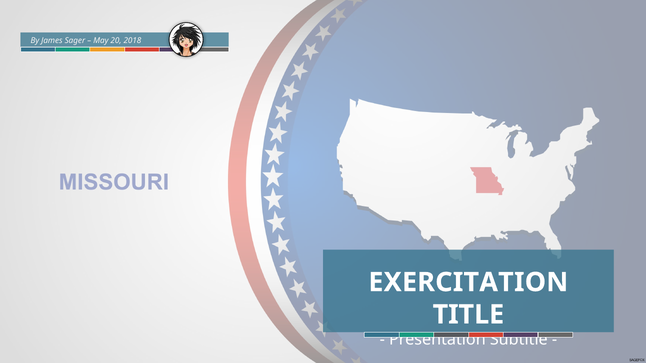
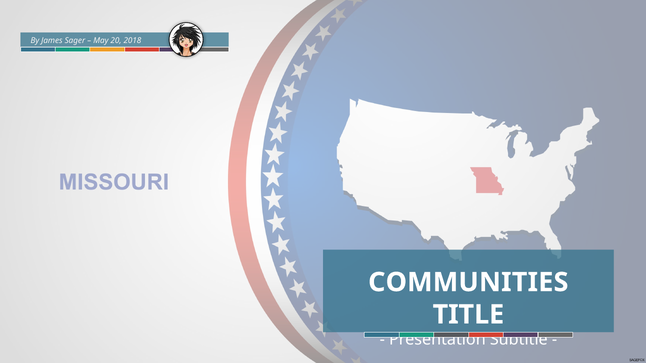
EXERCITATION: EXERCITATION -> COMMUNITIES (468, 283)
